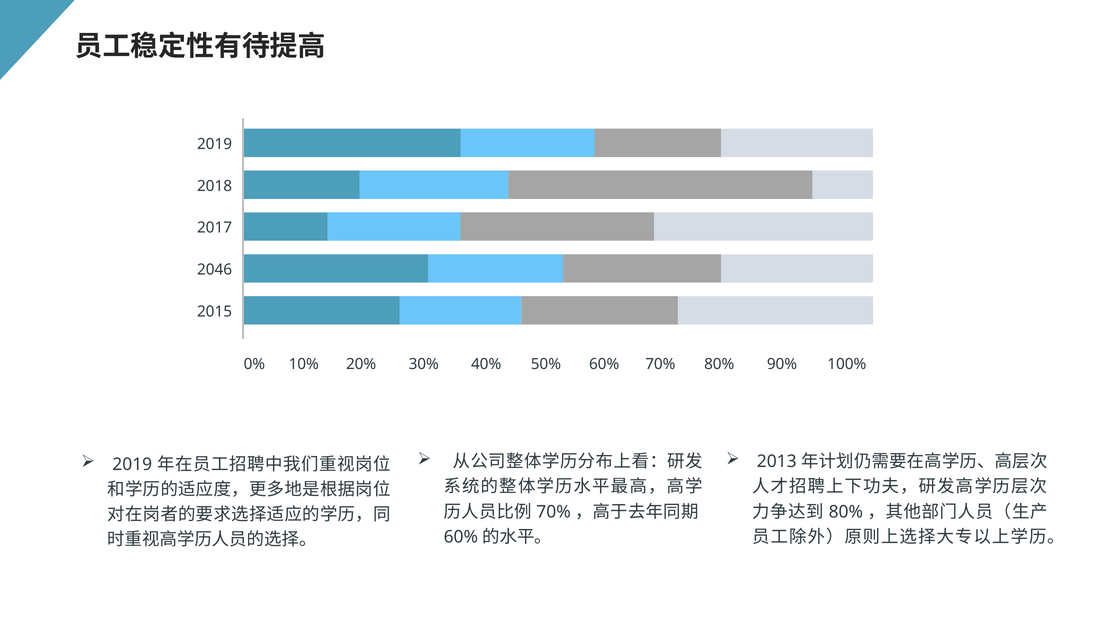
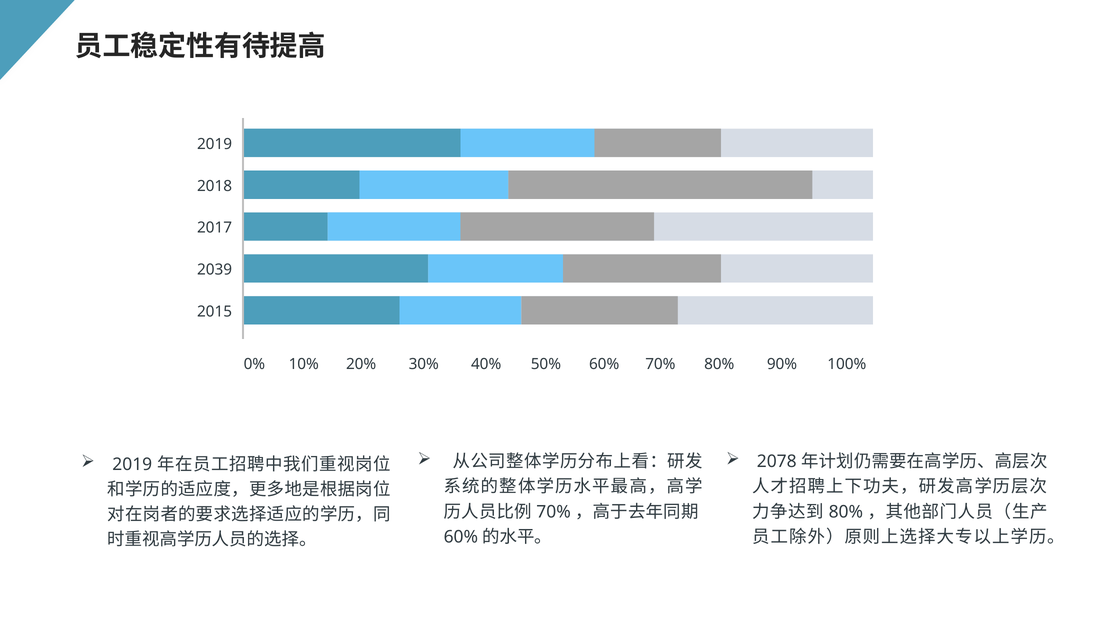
2046: 2046 -> 2039 (215, 270)
2013: 2013 -> 2078 (777, 461)
